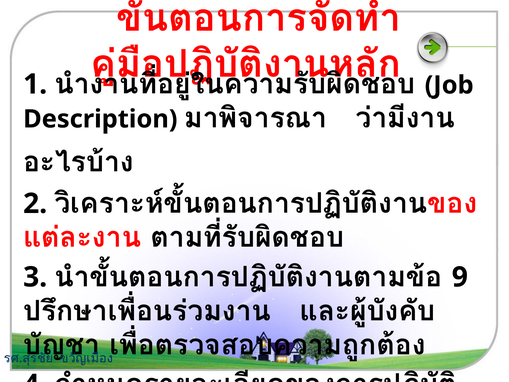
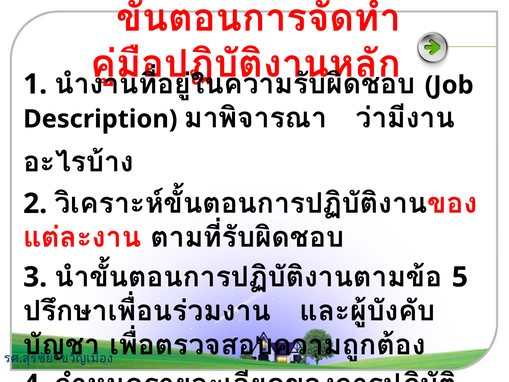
9: 9 -> 5 (460, 277)
